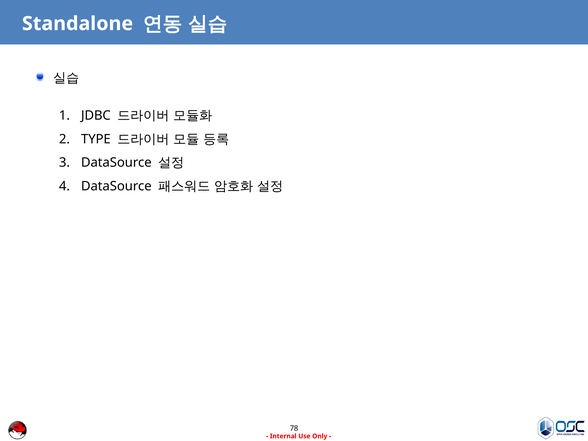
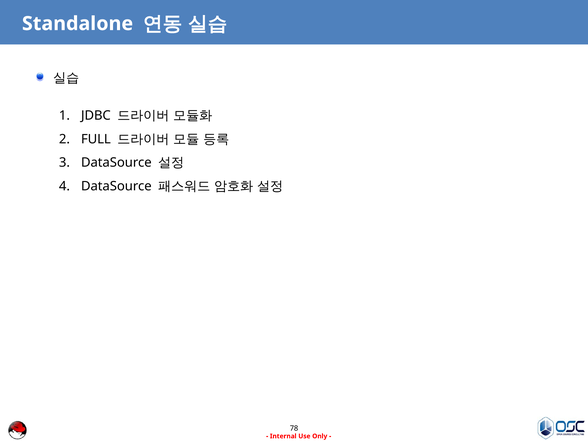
TYPE: TYPE -> FULL (96, 139)
